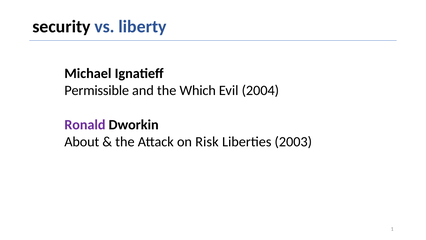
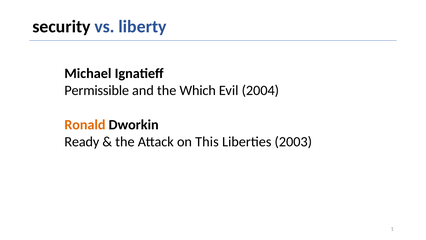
Ronald colour: purple -> orange (85, 125)
About: About -> Ready (82, 142)
Risk: Risk -> This (207, 142)
